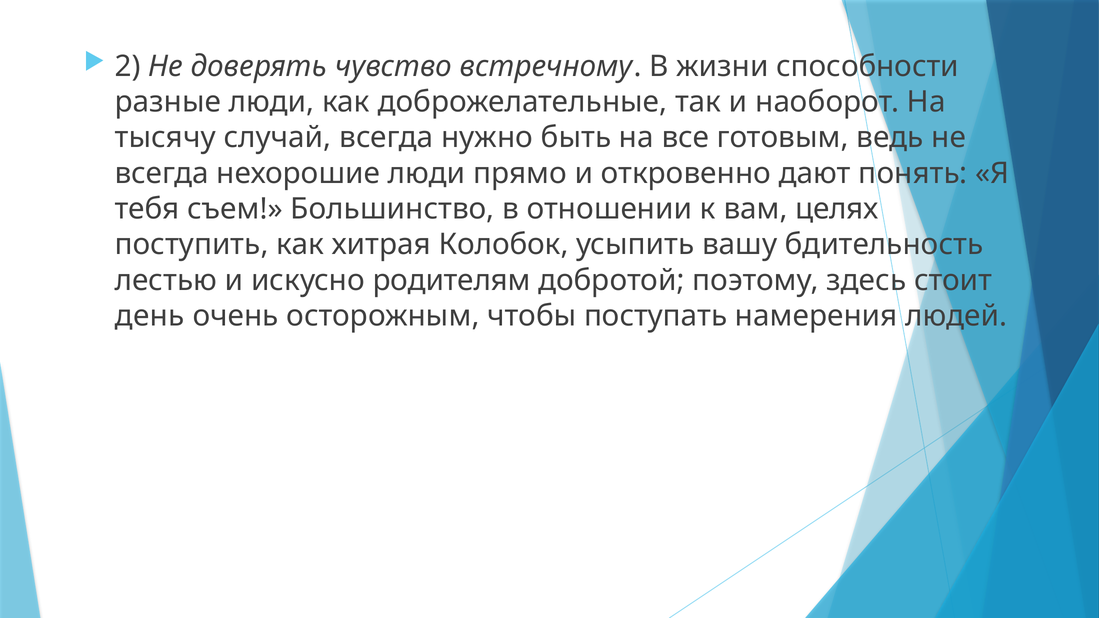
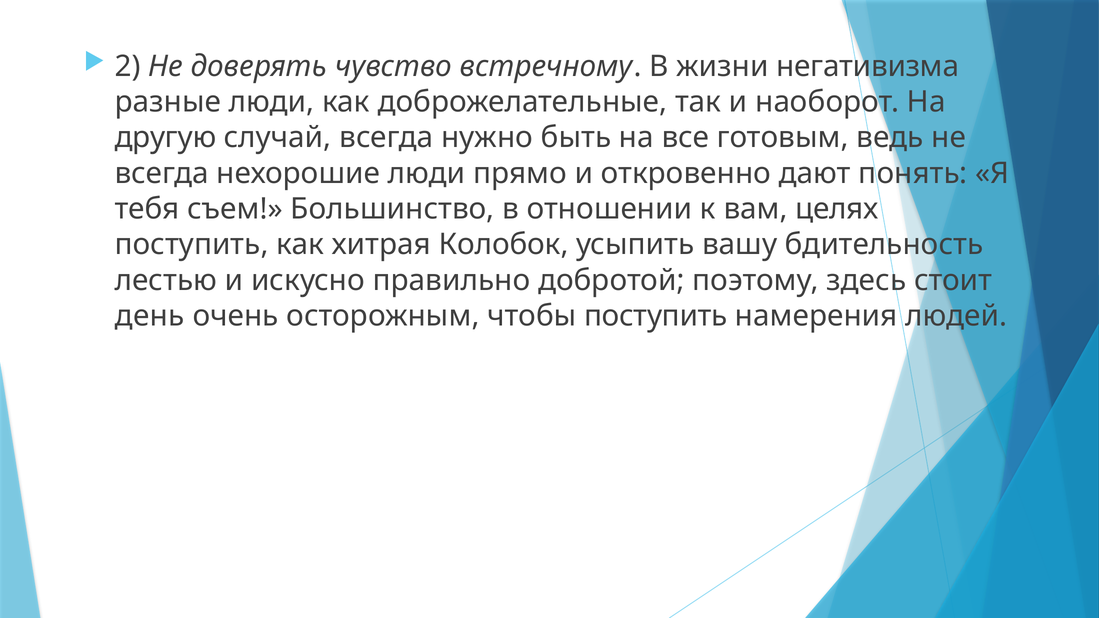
способности: способности -> негативизма (868, 66)
тысячу: тысячу -> другую (165, 138)
родителям: родителям -> правильно (451, 280)
чтобы поступать: поступать -> поступить (656, 316)
